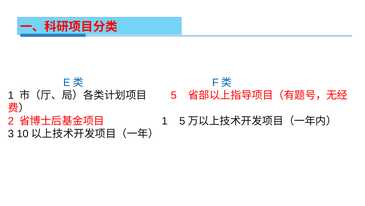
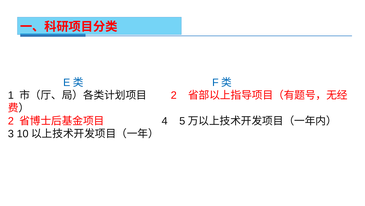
5: 5 -> 2 (174, 95)
1: 1 -> 4 (165, 121)
